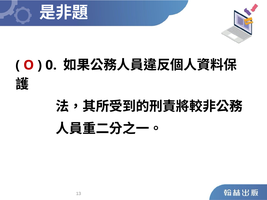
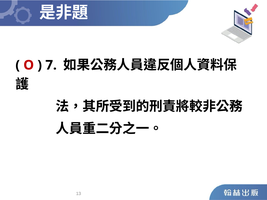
0: 0 -> 7 (51, 65)
